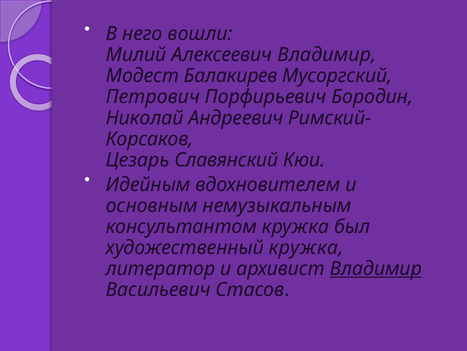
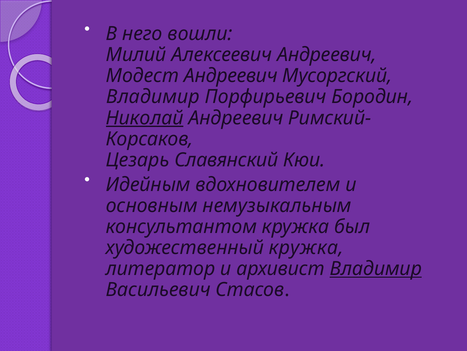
Алексеевич Владимир: Владимир -> Андреевич (327, 55)
Модест Балакирев: Балакирев -> Андреевич (231, 76)
Петрович: Петрович -> Владимир (153, 97)
Николай underline: none -> present (145, 118)
